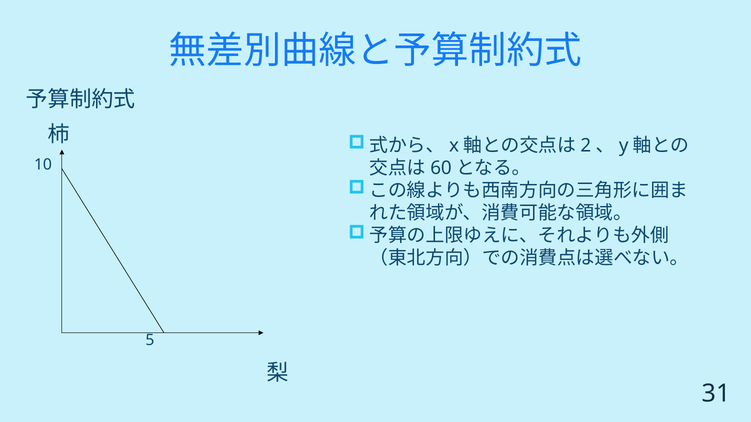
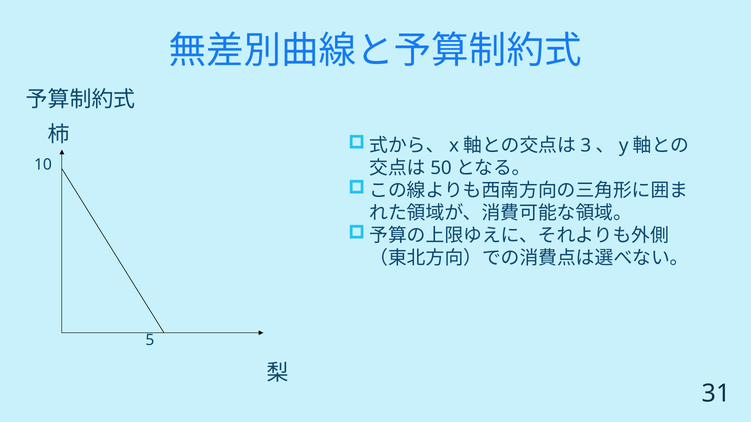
2: 2 -> 3 (586, 146)
60: 60 -> 50 (441, 168)
